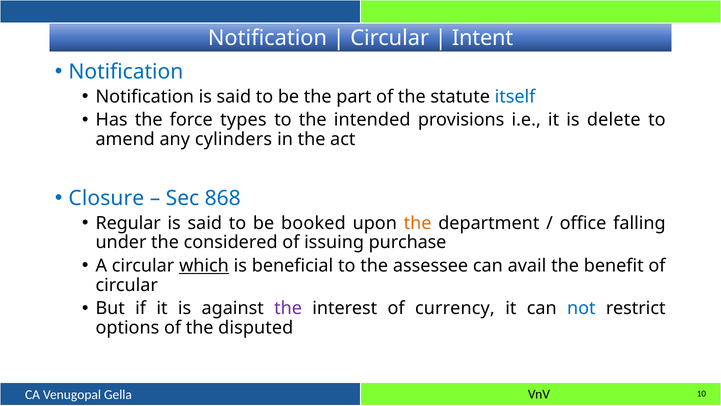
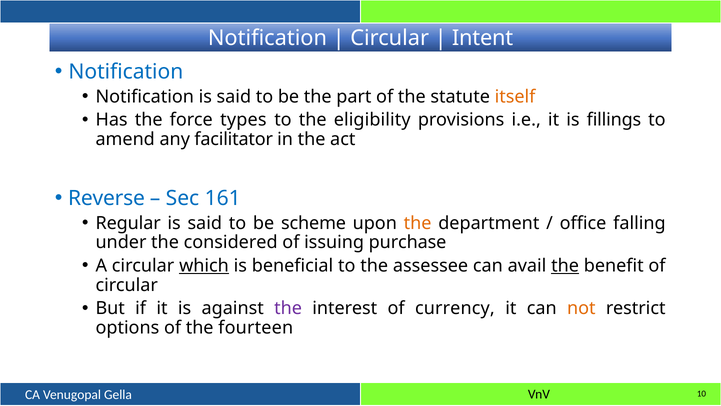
itself colour: blue -> orange (515, 97)
intended: intended -> eligibility (372, 120)
delete: delete -> fillings (614, 120)
cylinders: cylinders -> facilitator (234, 139)
Closure: Closure -> Reverse (107, 198)
868: 868 -> 161 (223, 198)
booked: booked -> scheme (314, 223)
the underline: none -> present (565, 265)
not colour: blue -> orange (581, 308)
disputed: disputed -> fourteen (256, 328)
